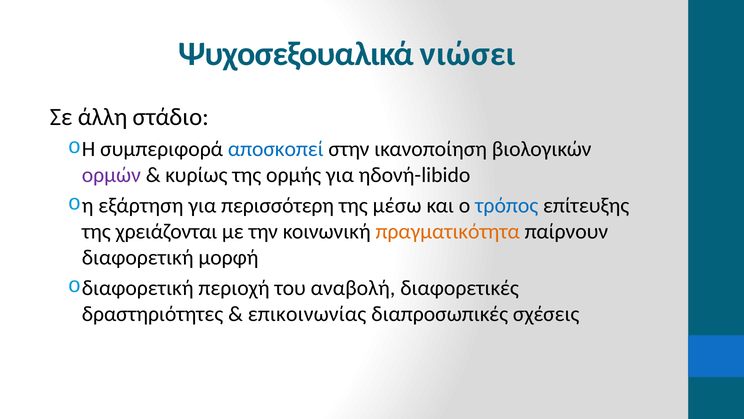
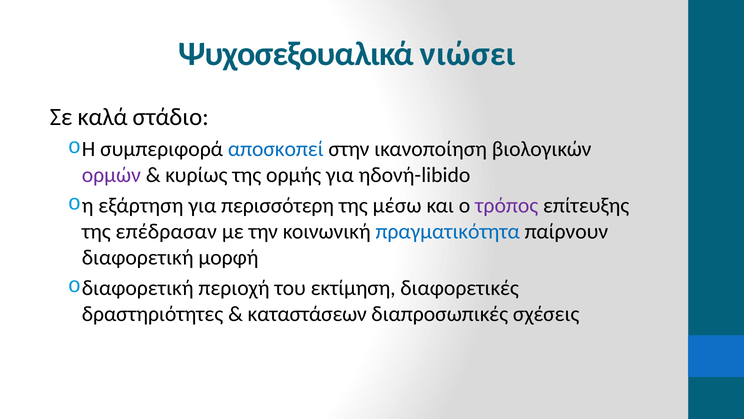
άλλη: άλλη -> καλά (103, 117)
τρόπος colour: blue -> purple (507, 205)
χρειάζονται: χρειάζονται -> επέδρασαν (166, 231)
πραγματικότητα colour: orange -> blue (448, 231)
αναβολή: αναβολή -> εκτίμηση (353, 288)
επικοινωνίας: επικοινωνίας -> καταστάσεων (307, 314)
